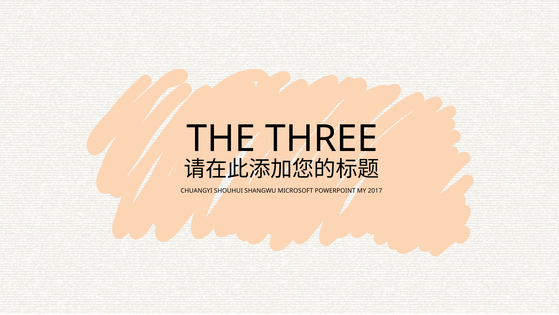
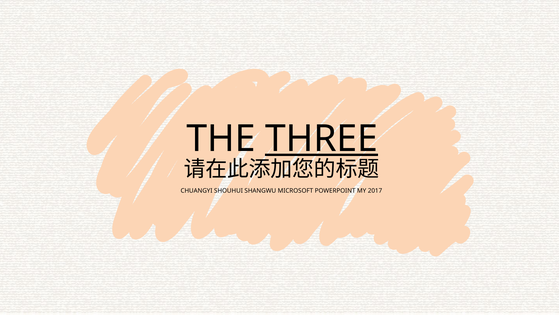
THREE underline: none -> present (322, 139)
